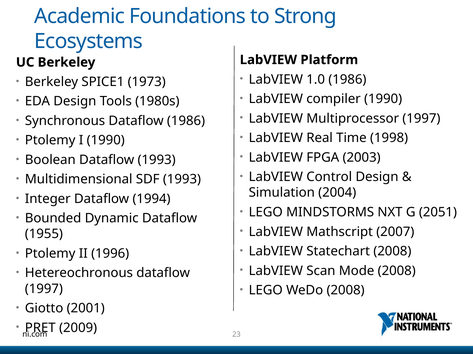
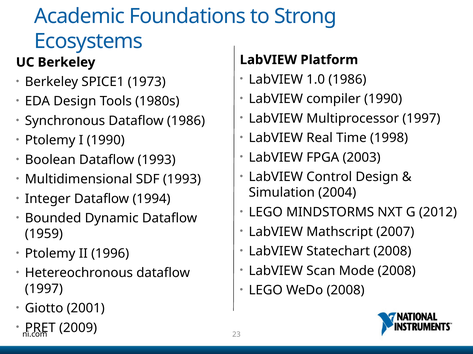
2051: 2051 -> 2012 (438, 213)
1955: 1955 -> 1959 (44, 234)
